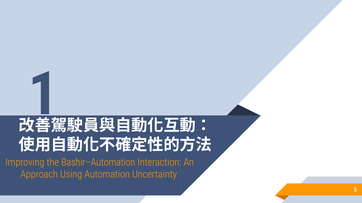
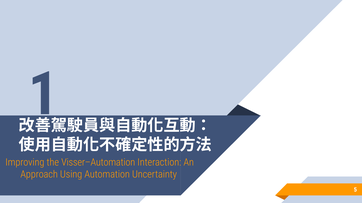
Bashir–Automation: Bashir–Automation -> Visser–Automation (98, 163)
